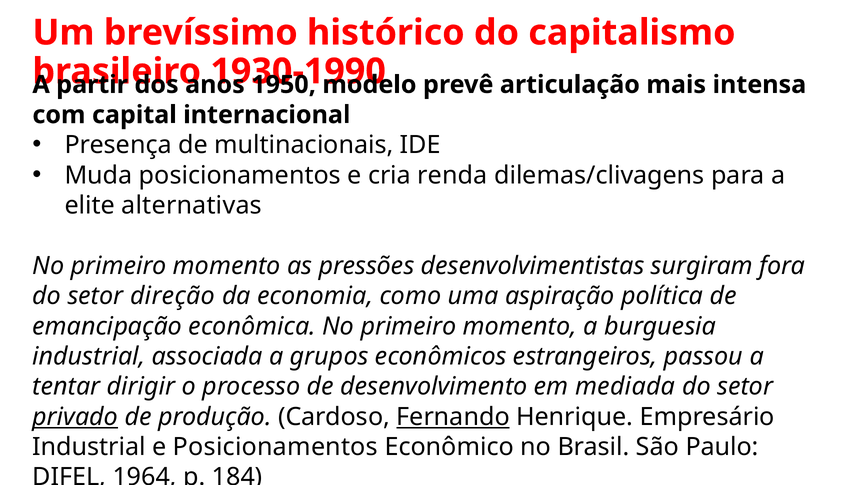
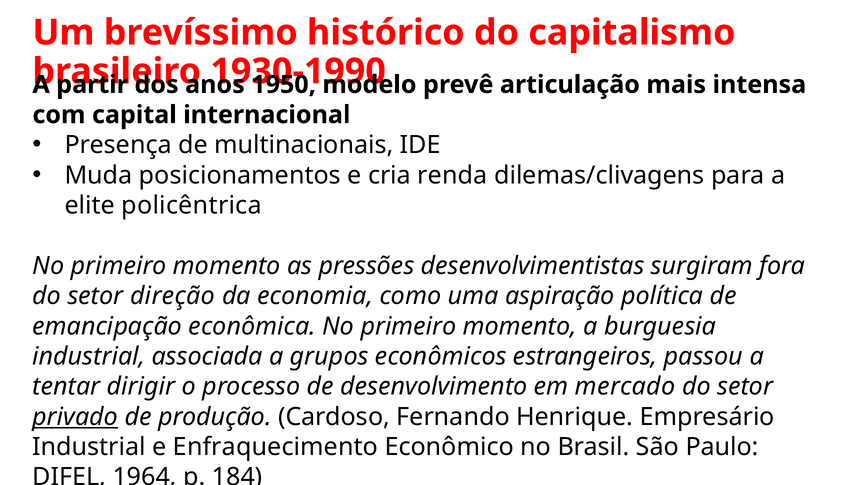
alternativas: alternativas -> policêntrica (192, 205)
mediada: mediada -> mercado (625, 386)
Fernando underline: present -> none (453, 417)
Industrial e Posicionamentos: Posicionamentos -> Enfraquecimento (276, 447)
